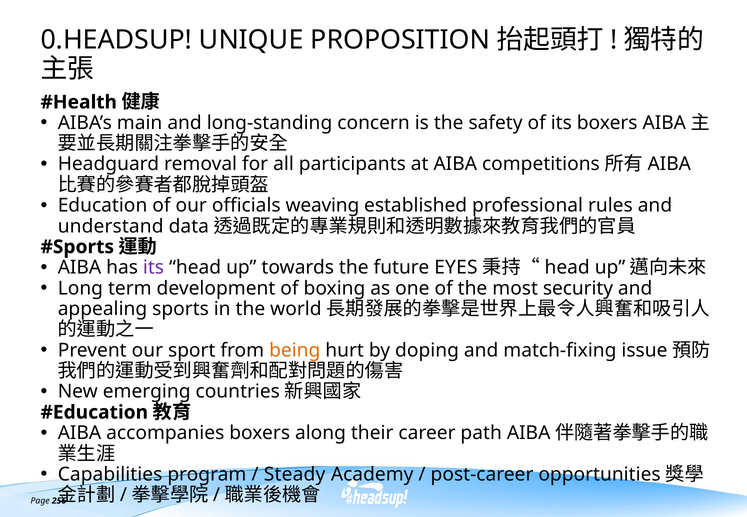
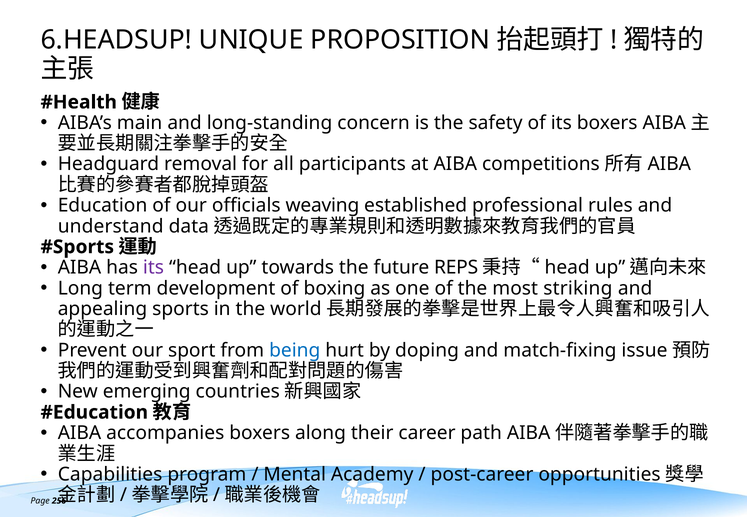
0.HEADSUP: 0.HEADSUP -> 6.HEADSUP (116, 40)
EYES: EYES -> REPS (456, 268)
security: security -> striking (578, 288)
being colour: orange -> blue (295, 350)
Steady: Steady -> Mental (295, 474)
